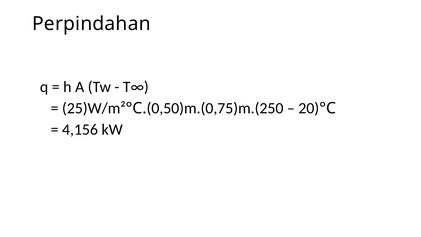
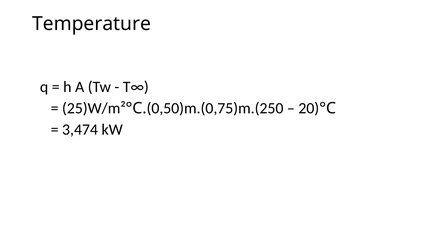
Perpindahan: Perpindahan -> Temperature (92, 24)
4,156: 4,156 -> 3,474 (80, 130)
